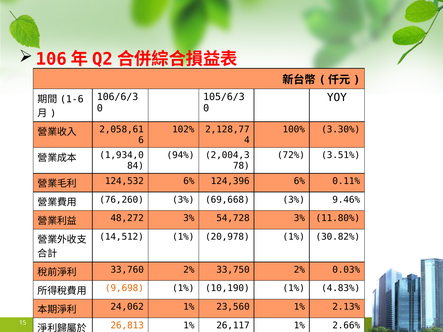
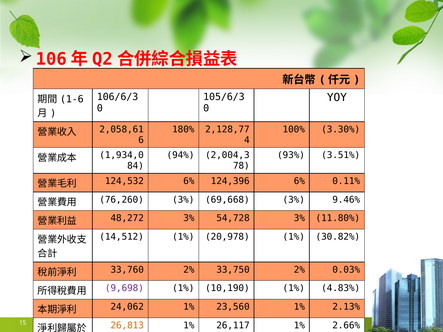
102%: 102% -> 180% (183, 129)
72%: 72% -> 93% (291, 155)
9,698 colour: orange -> purple (124, 288)
